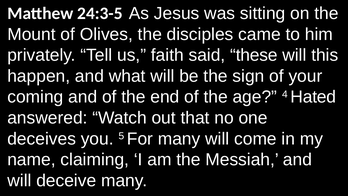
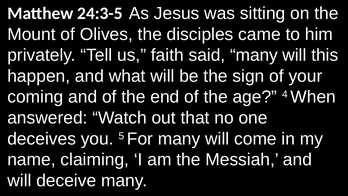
said these: these -> many (254, 55)
Hated: Hated -> When (313, 97)
